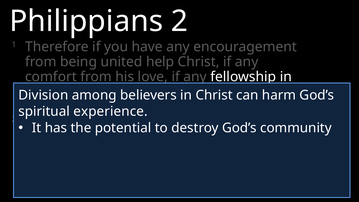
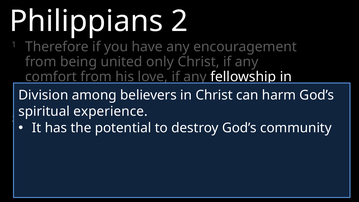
help: help -> only (160, 62)
